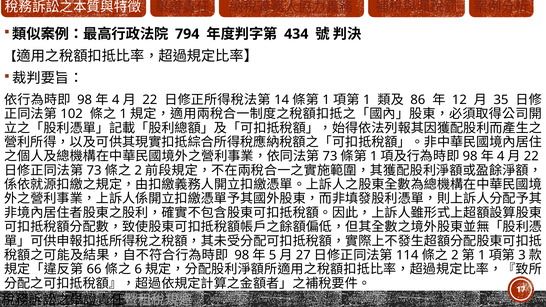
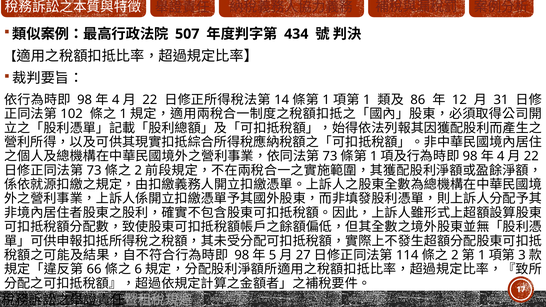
794: 794 -> 507 (187, 34)
35: 35 -> 31 (501, 100)
